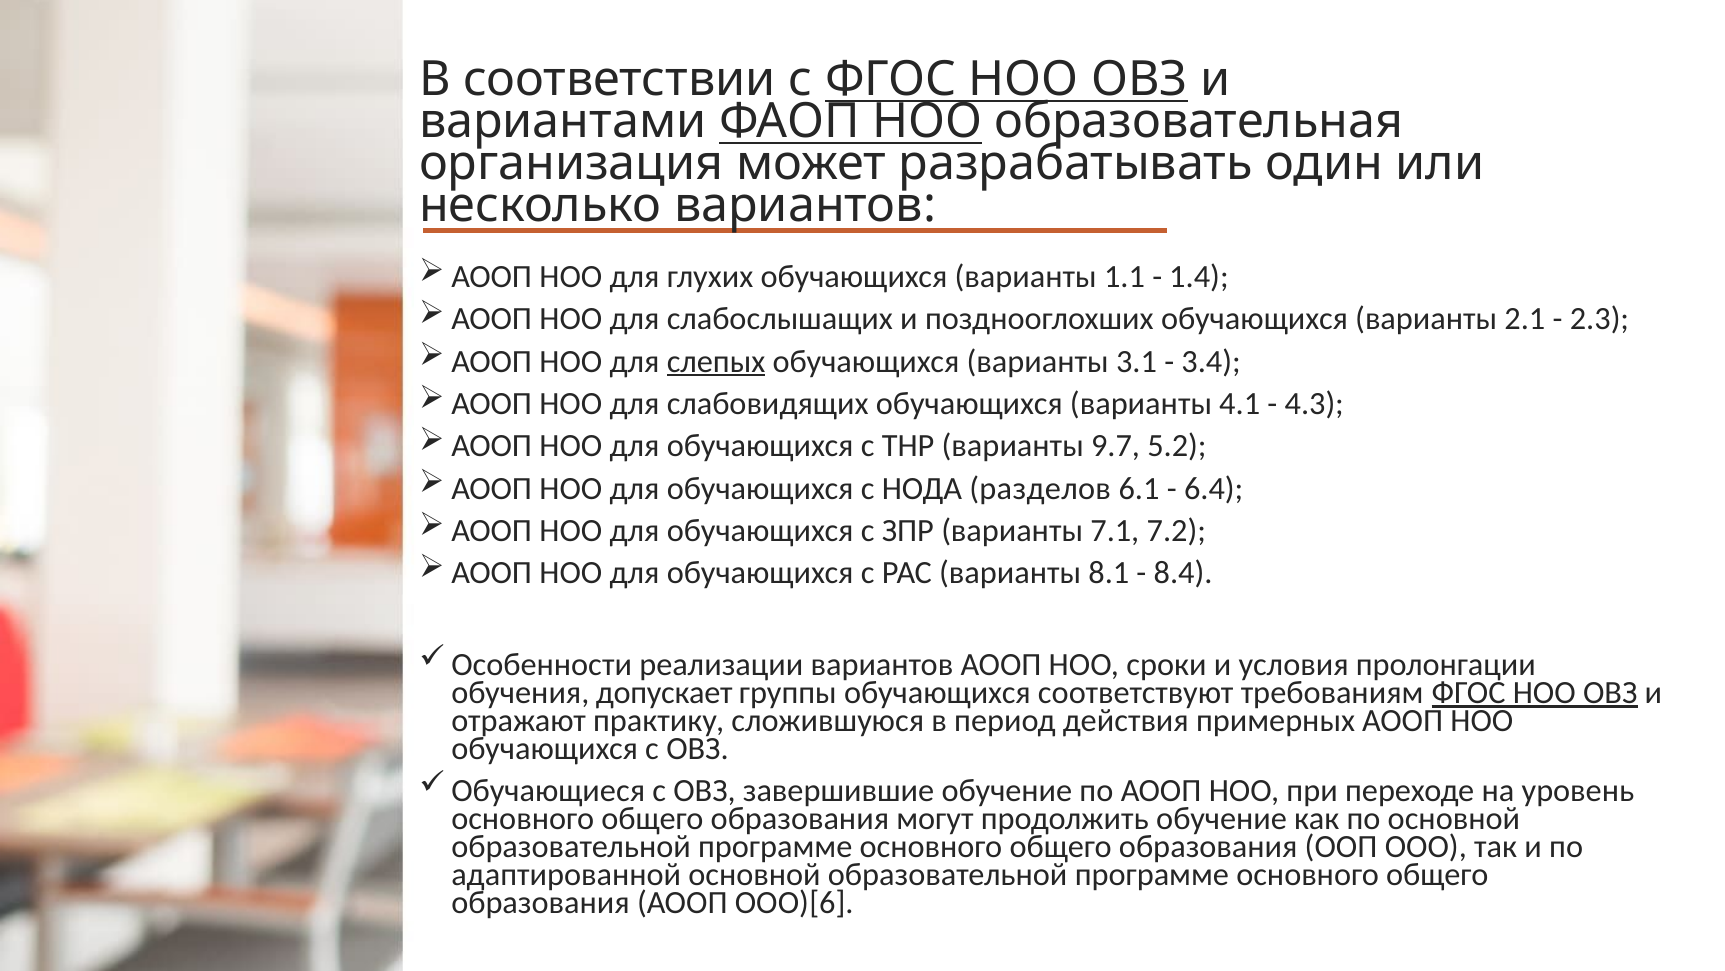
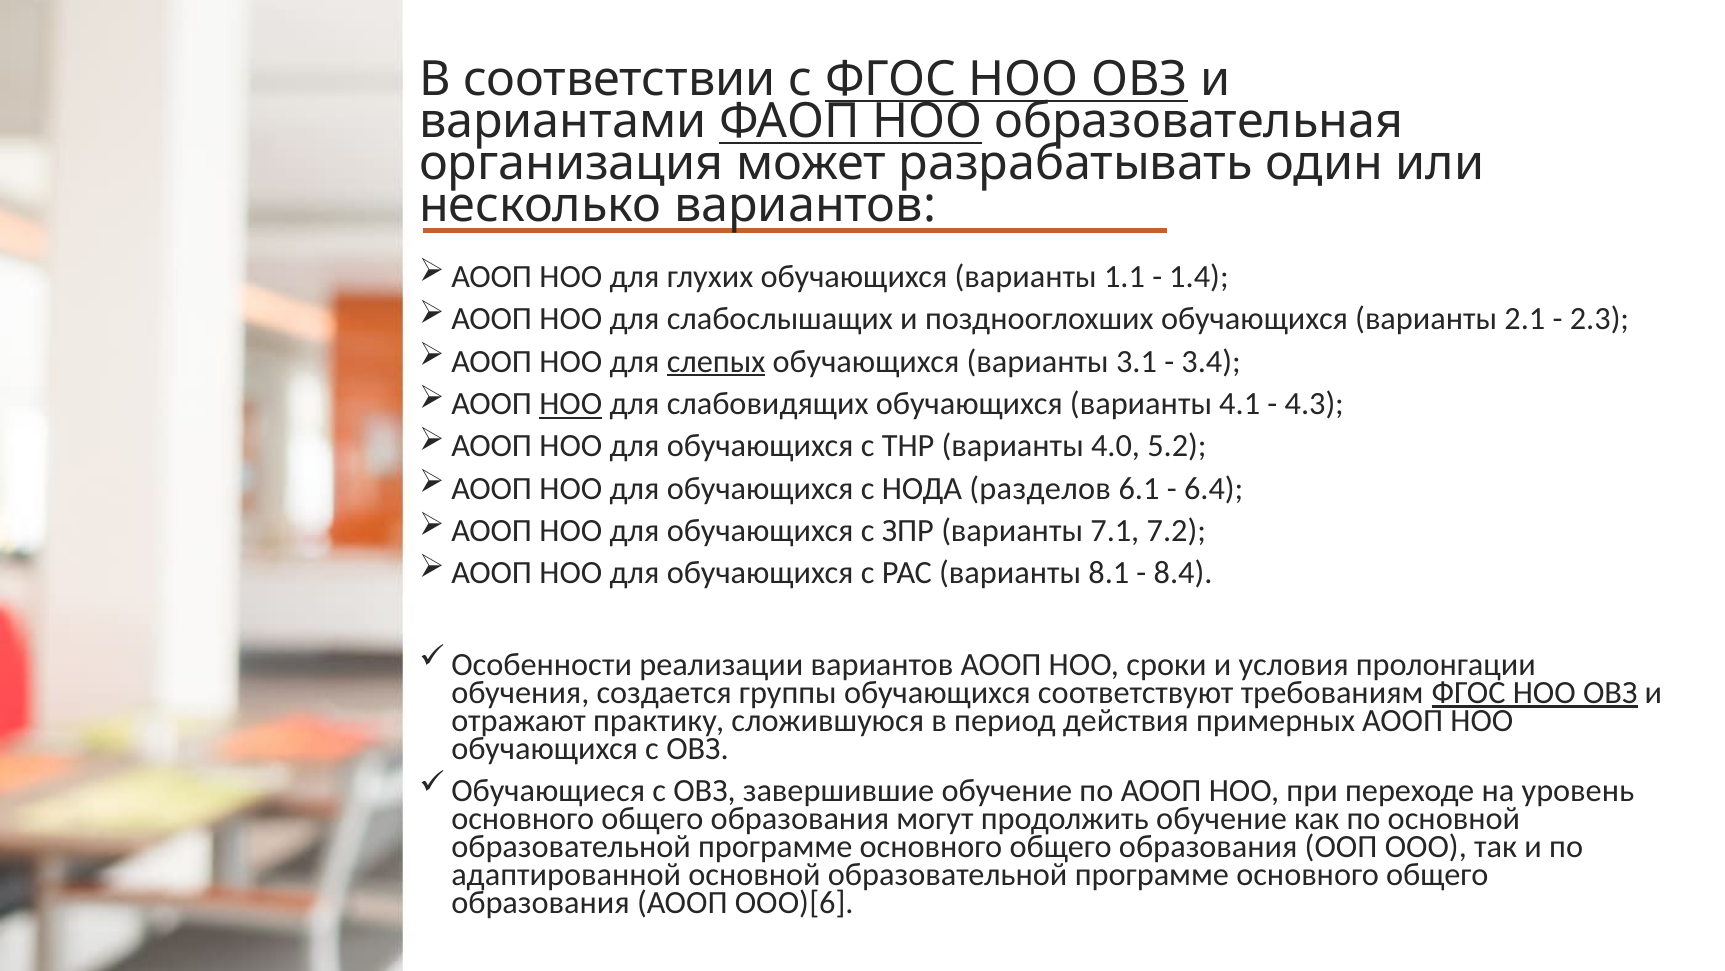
НОО underline: none -> present (571, 403)
9.7: 9.7 -> 4.0 (1116, 446)
допускает: допускает -> создается (664, 692)
